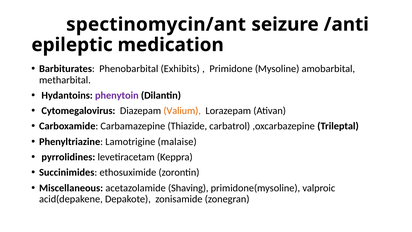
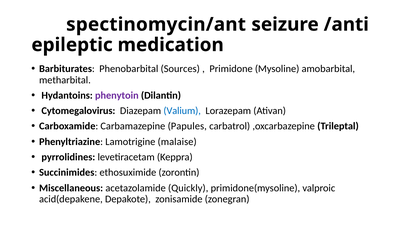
Exhibits: Exhibits -> Sources (180, 69)
Valium colour: orange -> blue (182, 111)
Thiazide: Thiazide -> Papules (187, 126)
Shaving: Shaving -> Quickly (188, 188)
